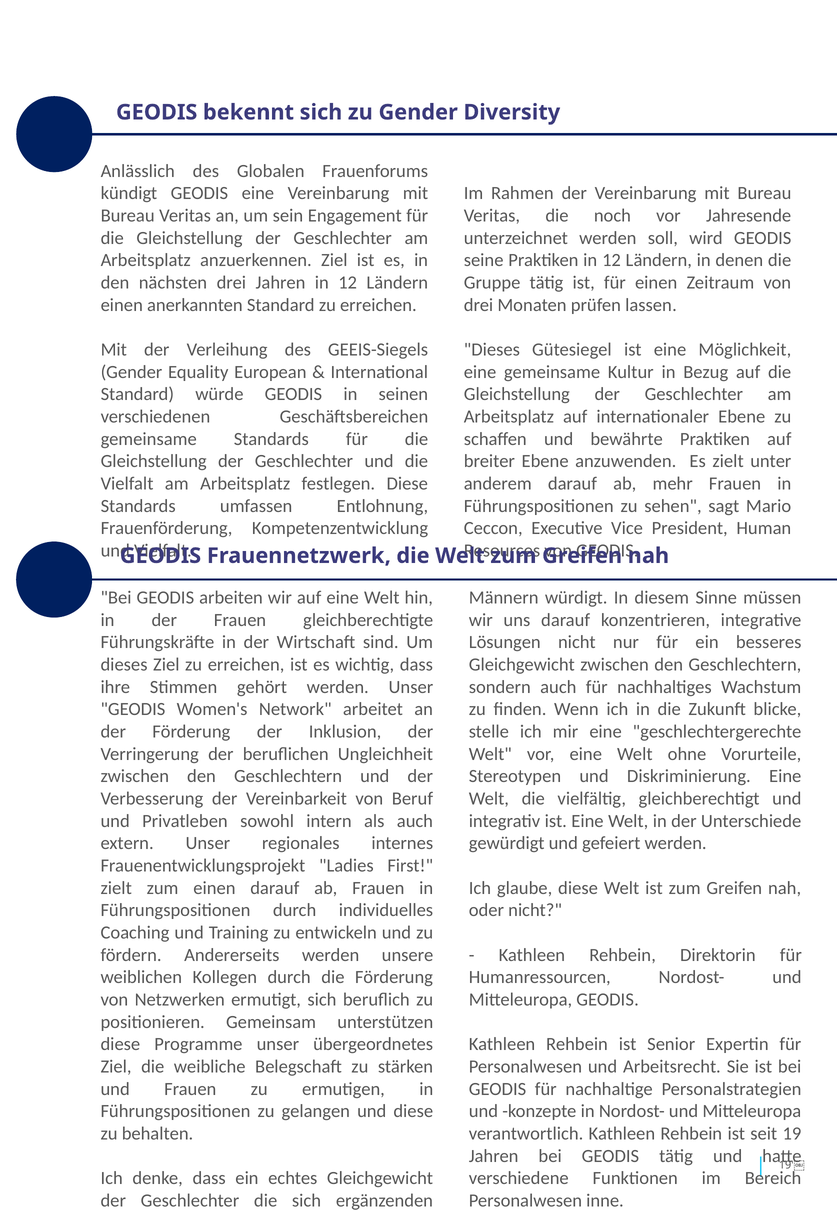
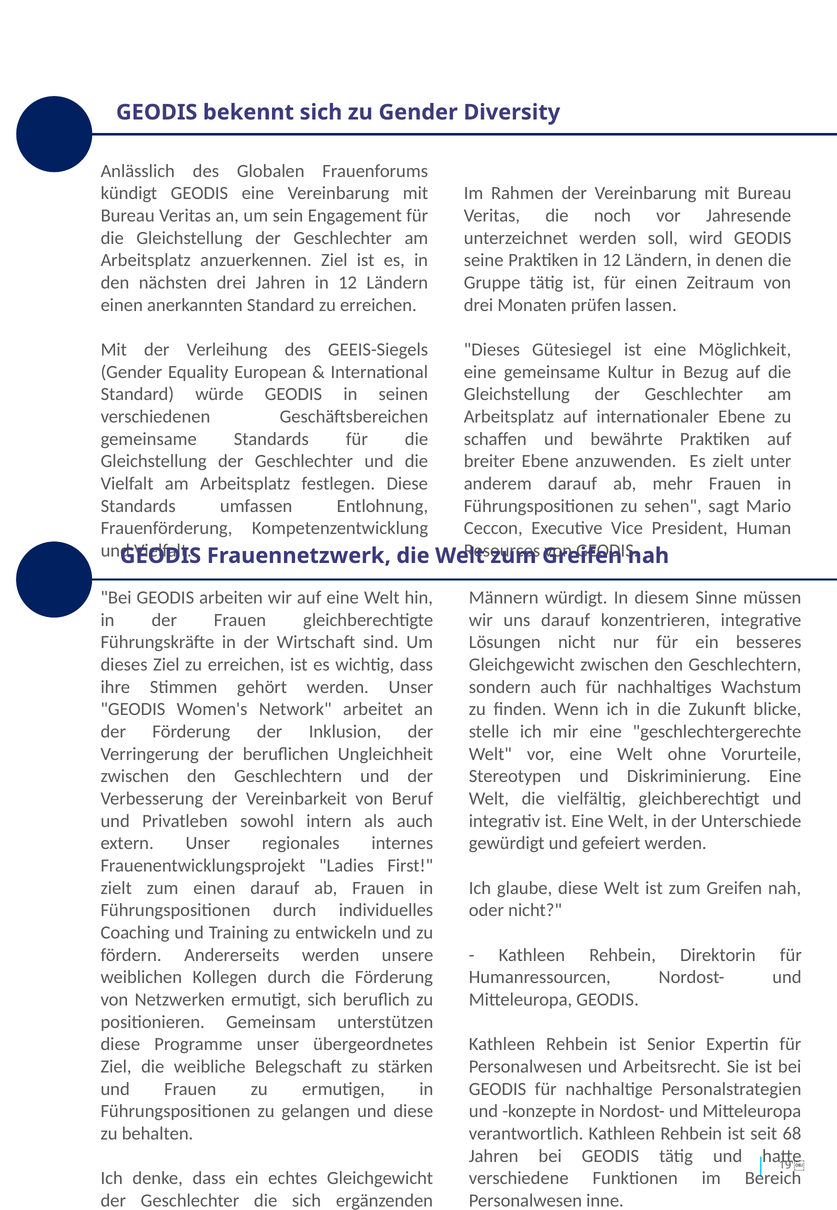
19: 19 -> 68 (792, 1133)
